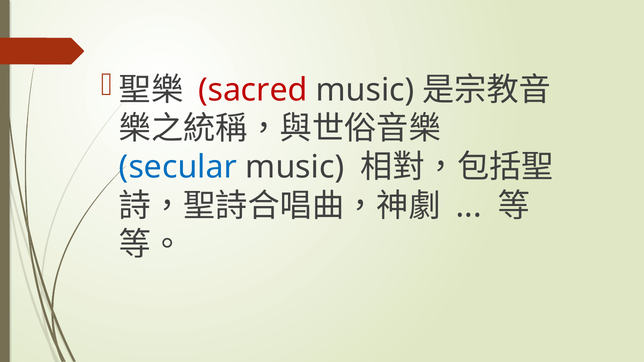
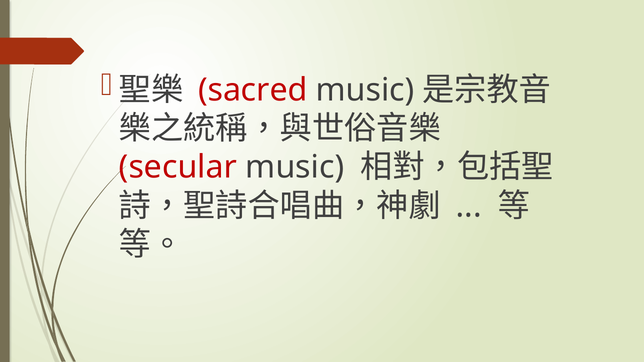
secular colour: blue -> red (178, 167)
